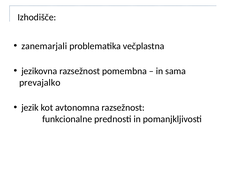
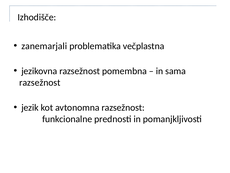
prevajalko: prevajalko -> razsežnost (40, 82)
